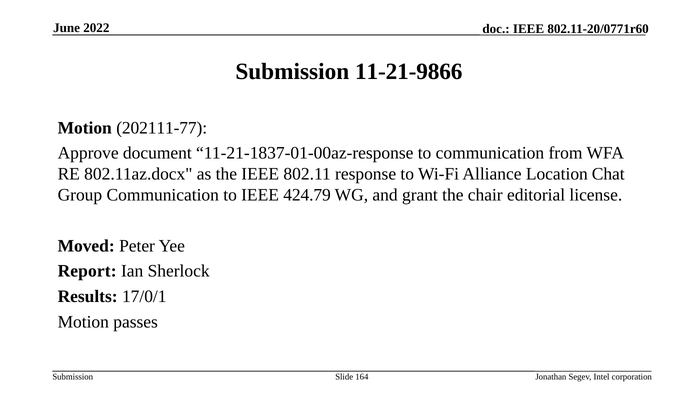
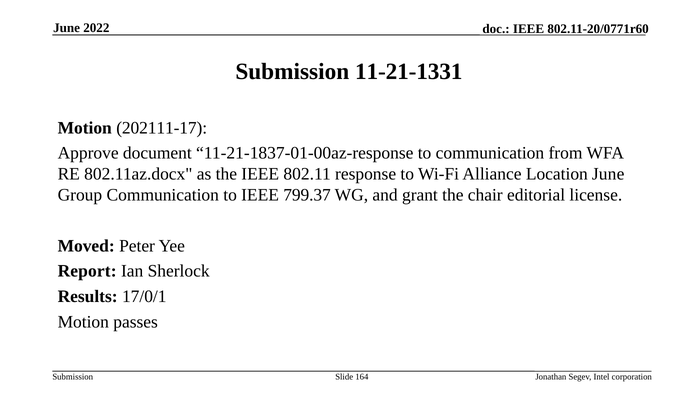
11-21-9866: 11-21-9866 -> 11-21-1331 (409, 71)
202111-77: 202111-77 -> 202111-17 (162, 128)
Location Chat: Chat -> June (608, 174)
424.79: 424.79 -> 799.37 (307, 195)
